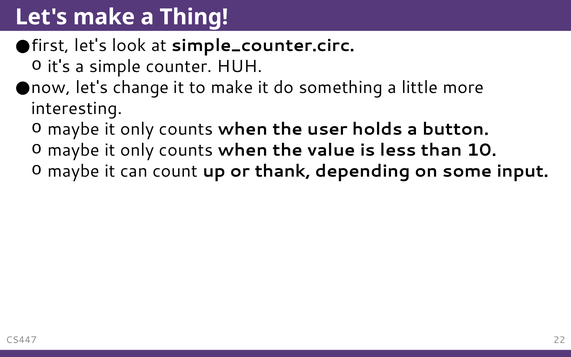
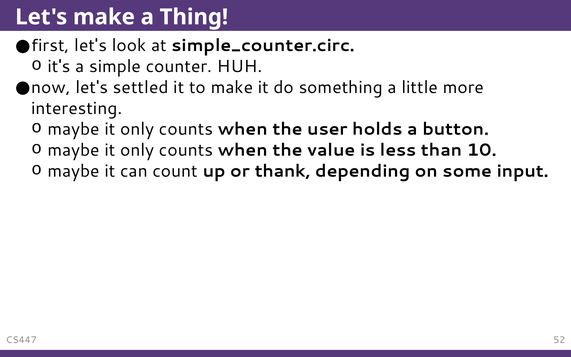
change: change -> settled (141, 87)
22: 22 -> 52 (559, 340)
